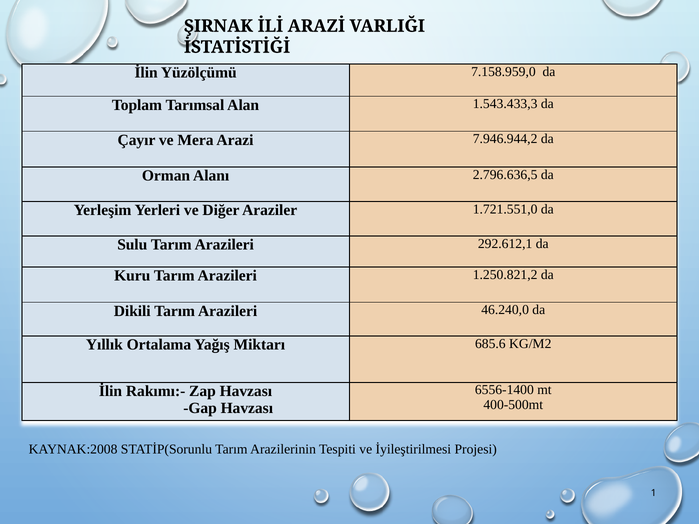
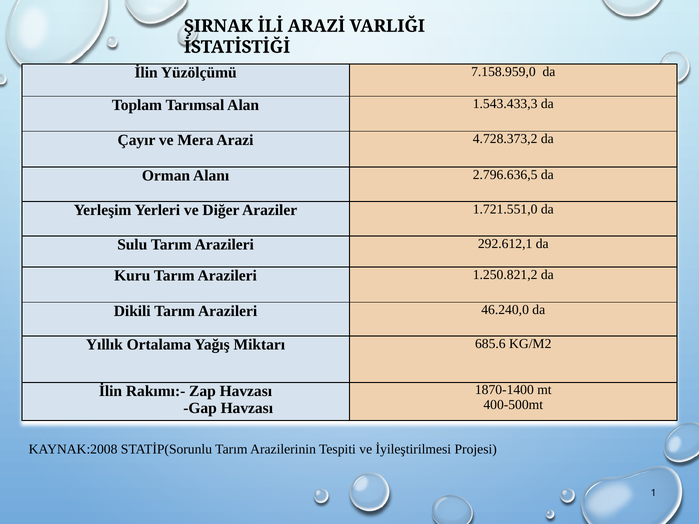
7.946.944,2: 7.946.944,2 -> 4.728.373,2 (505, 139)
6556-1400: 6556-1400 -> 1870-1400 (504, 390)
